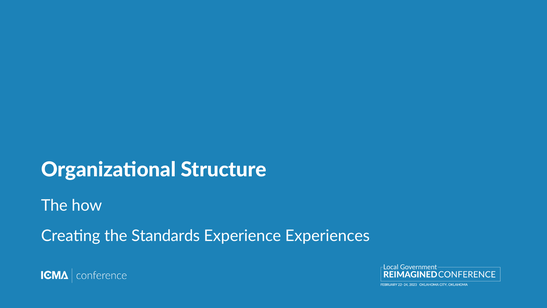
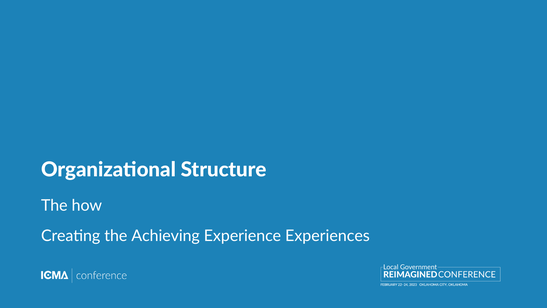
Standards: Standards -> Achieving (166, 236)
